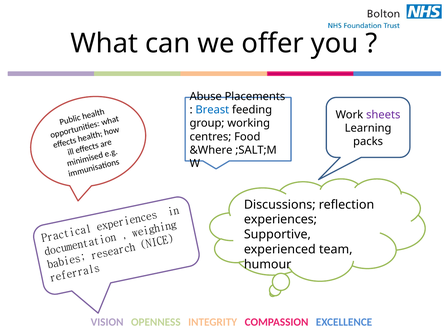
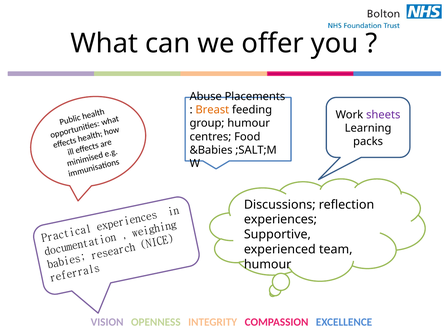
Breast colour: blue -> orange (212, 110)
group working: working -> humour (249, 123)
&Where: &Where -> &Babies (211, 150)
